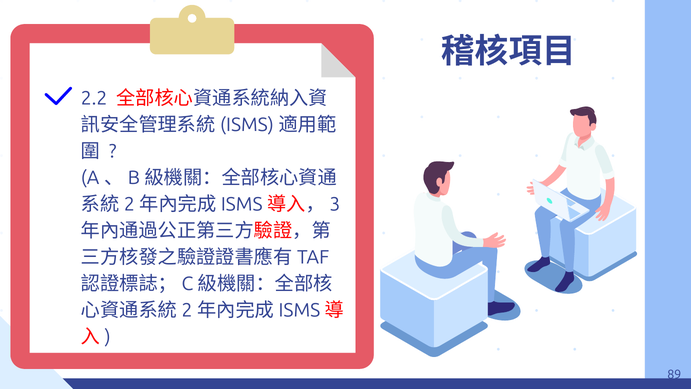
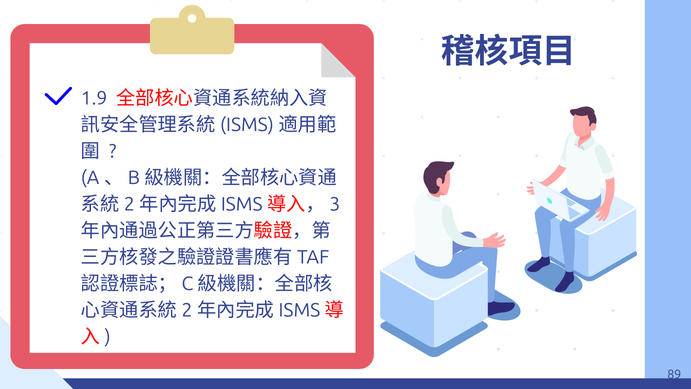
2.2: 2.2 -> 1.9 (94, 98)
